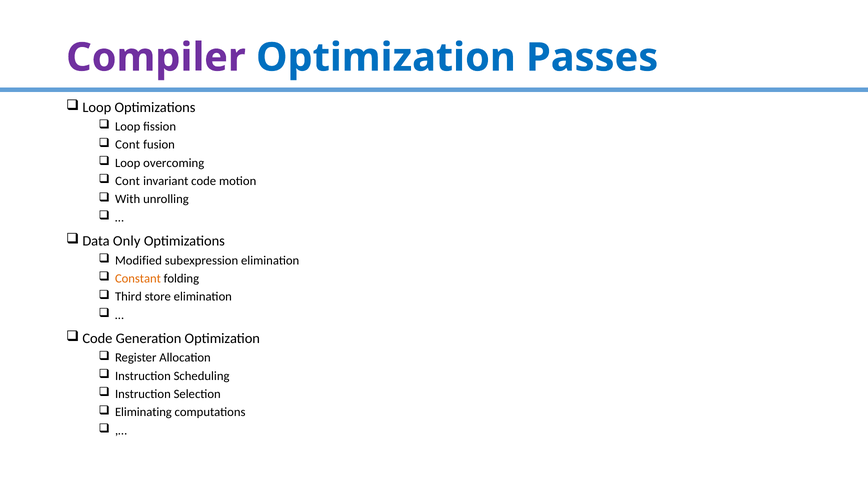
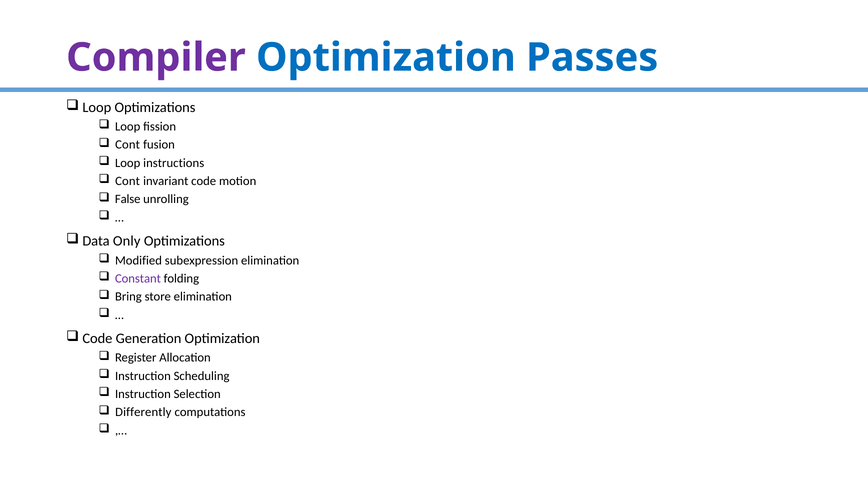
overcoming: overcoming -> instructions (174, 163)
With: With -> False (128, 199)
Constant colour: orange -> purple (138, 279)
Third: Third -> Bring (128, 297)
Eliminating: Eliminating -> Differently (143, 413)
